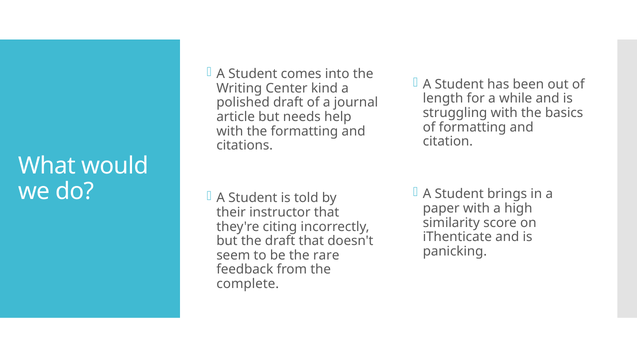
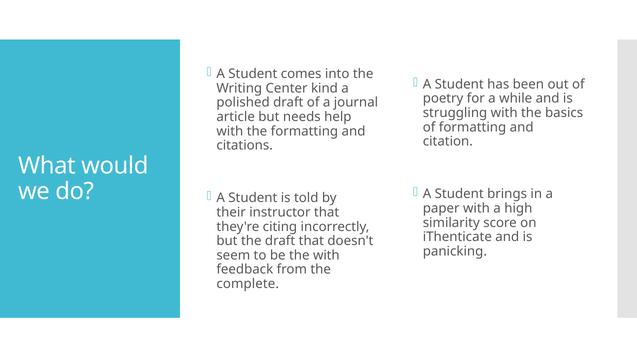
length: length -> poetry (443, 99)
the rare: rare -> with (326, 255)
